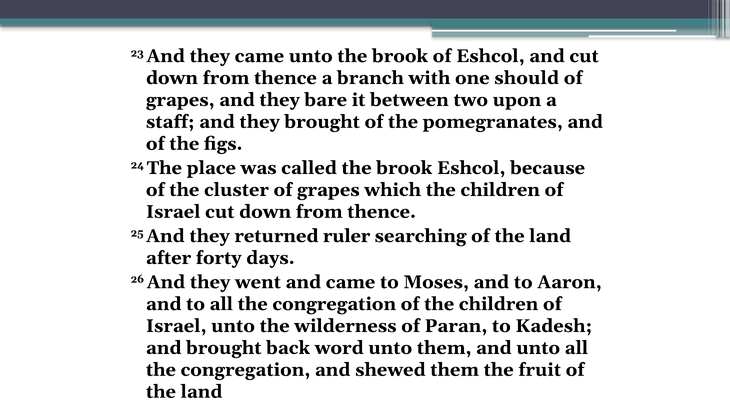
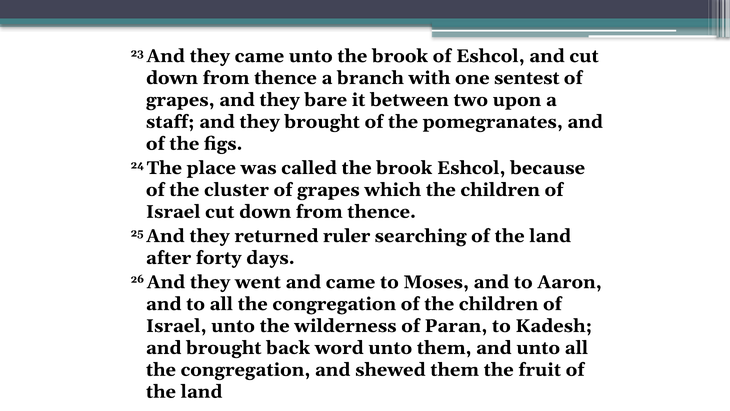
should: should -> sentest (527, 78)
